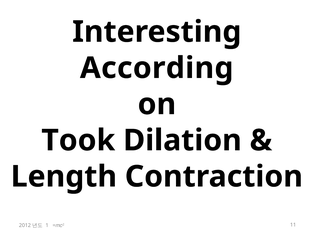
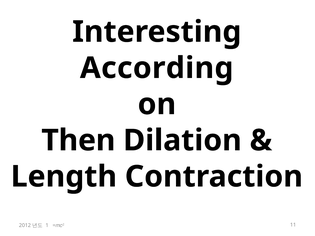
Took: Took -> Then (78, 141)
